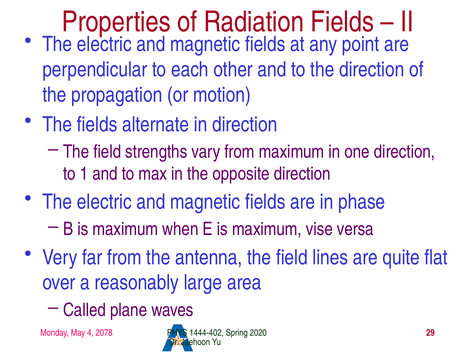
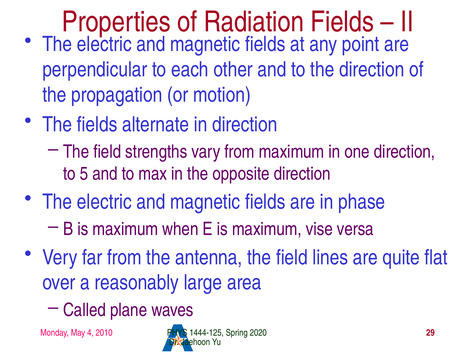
1: 1 -> 5 (84, 174)
2078: 2078 -> 2010 (104, 333)
1444-402: 1444-402 -> 1444-125 (207, 333)
